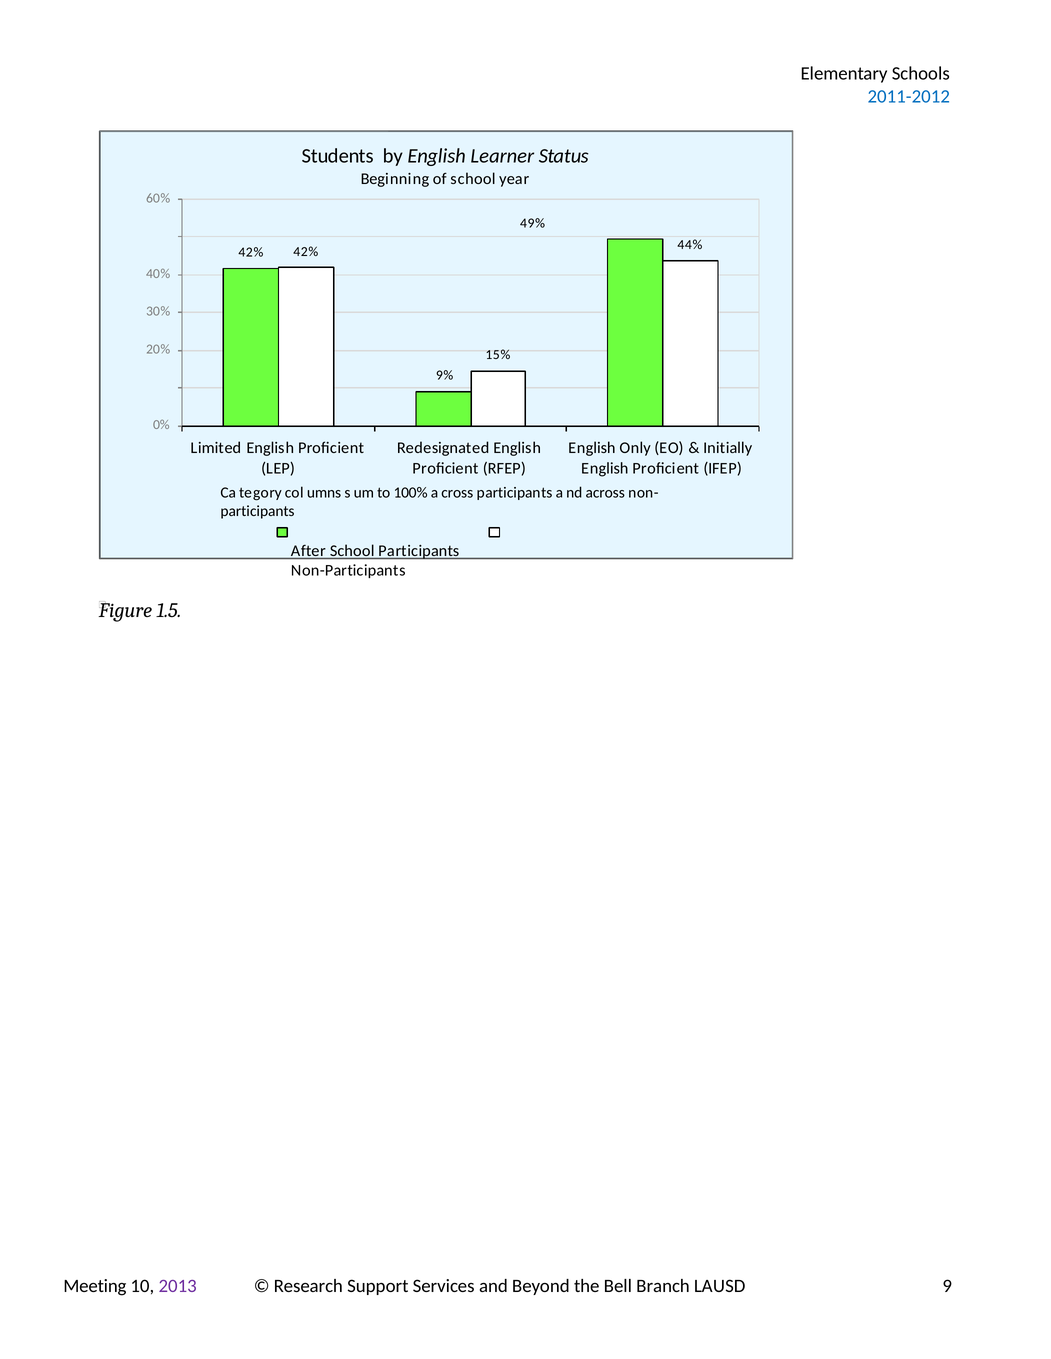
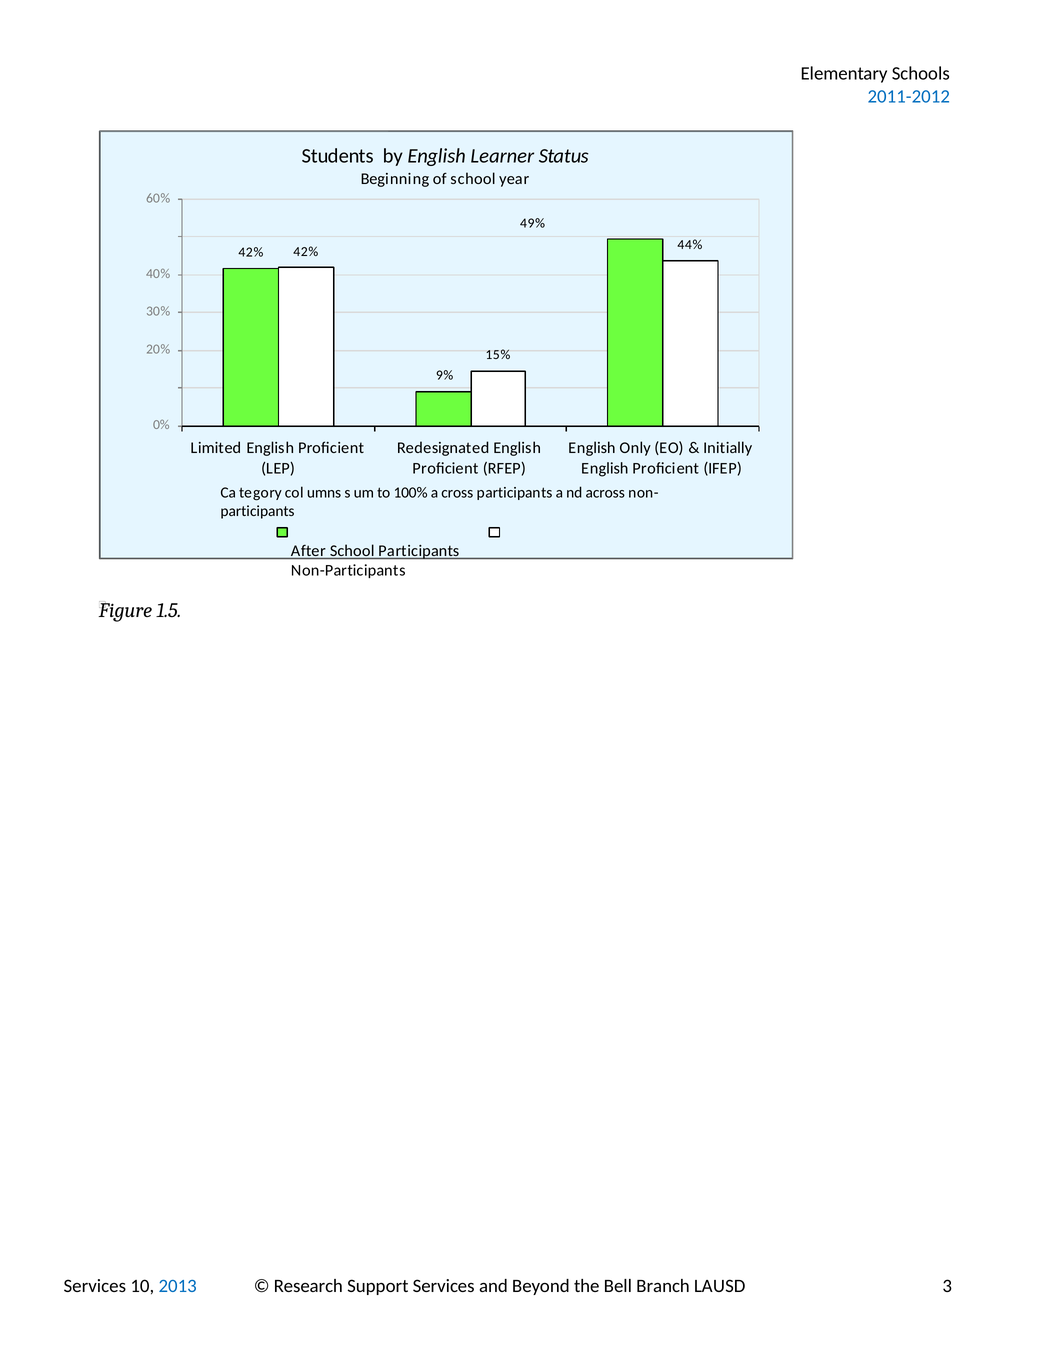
Meeting: Meeting -> Services (95, 1287)
2013 colour: purple -> blue (178, 1287)
9: 9 -> 3 (947, 1287)
